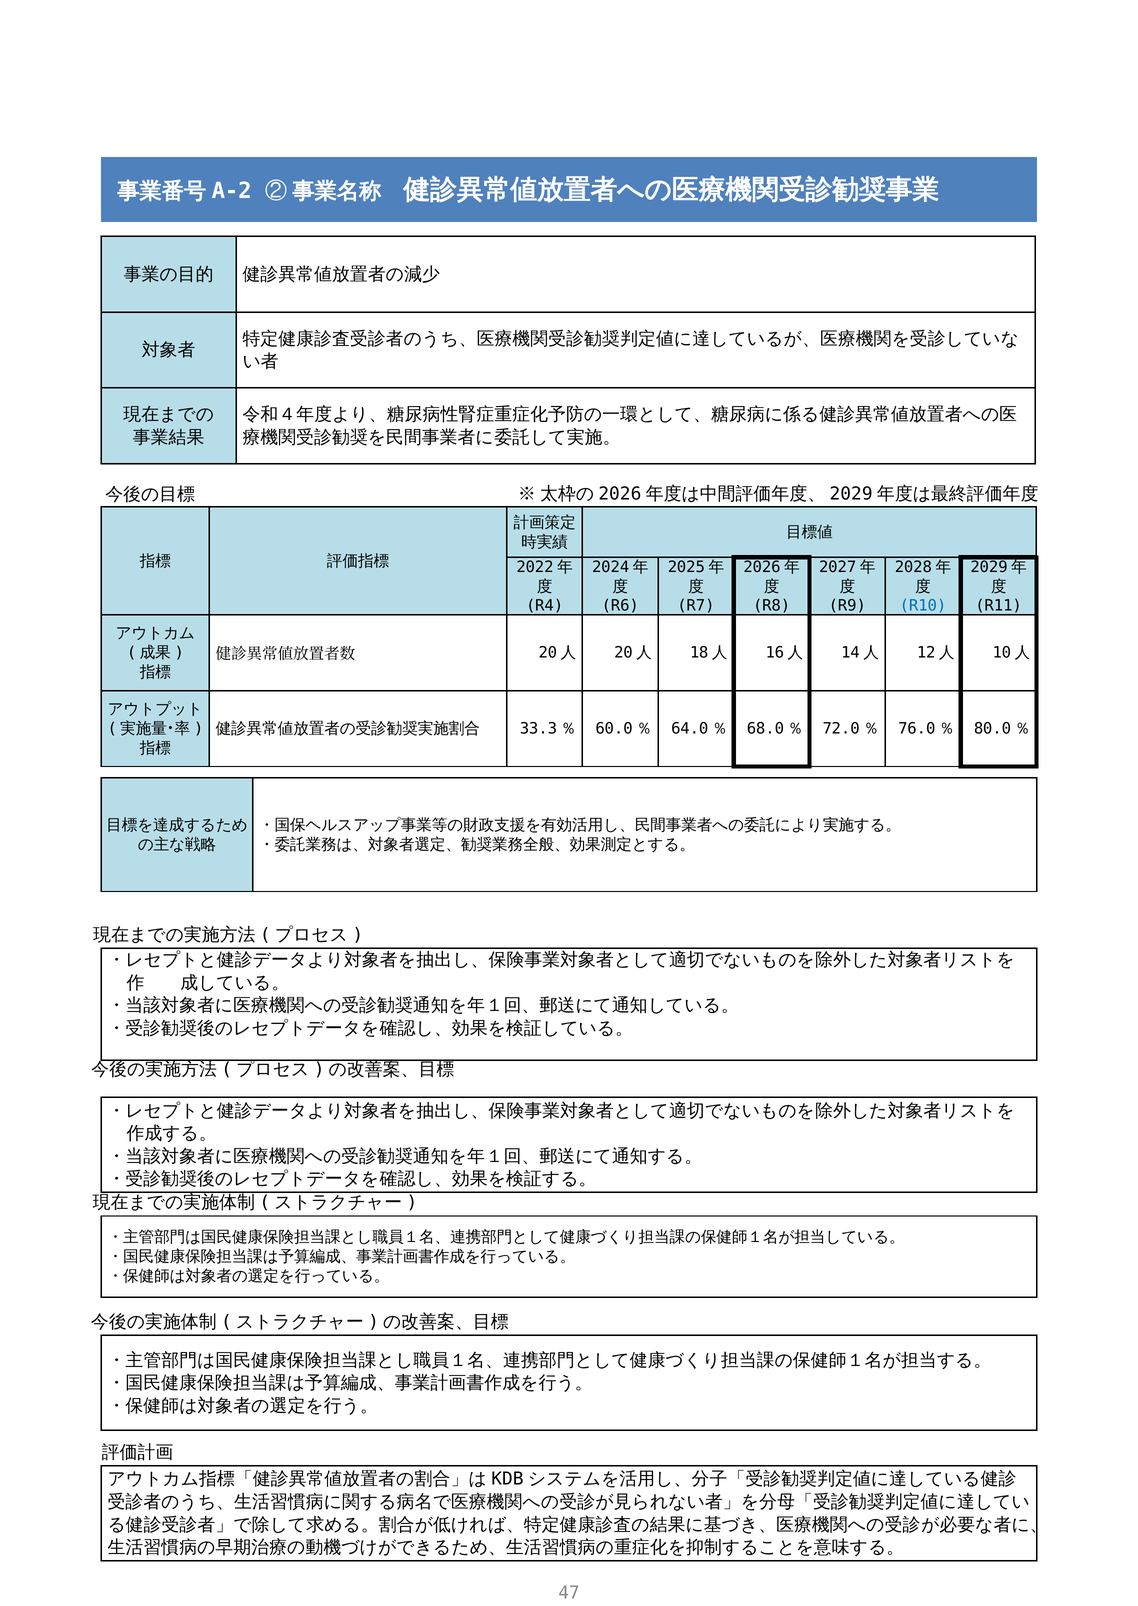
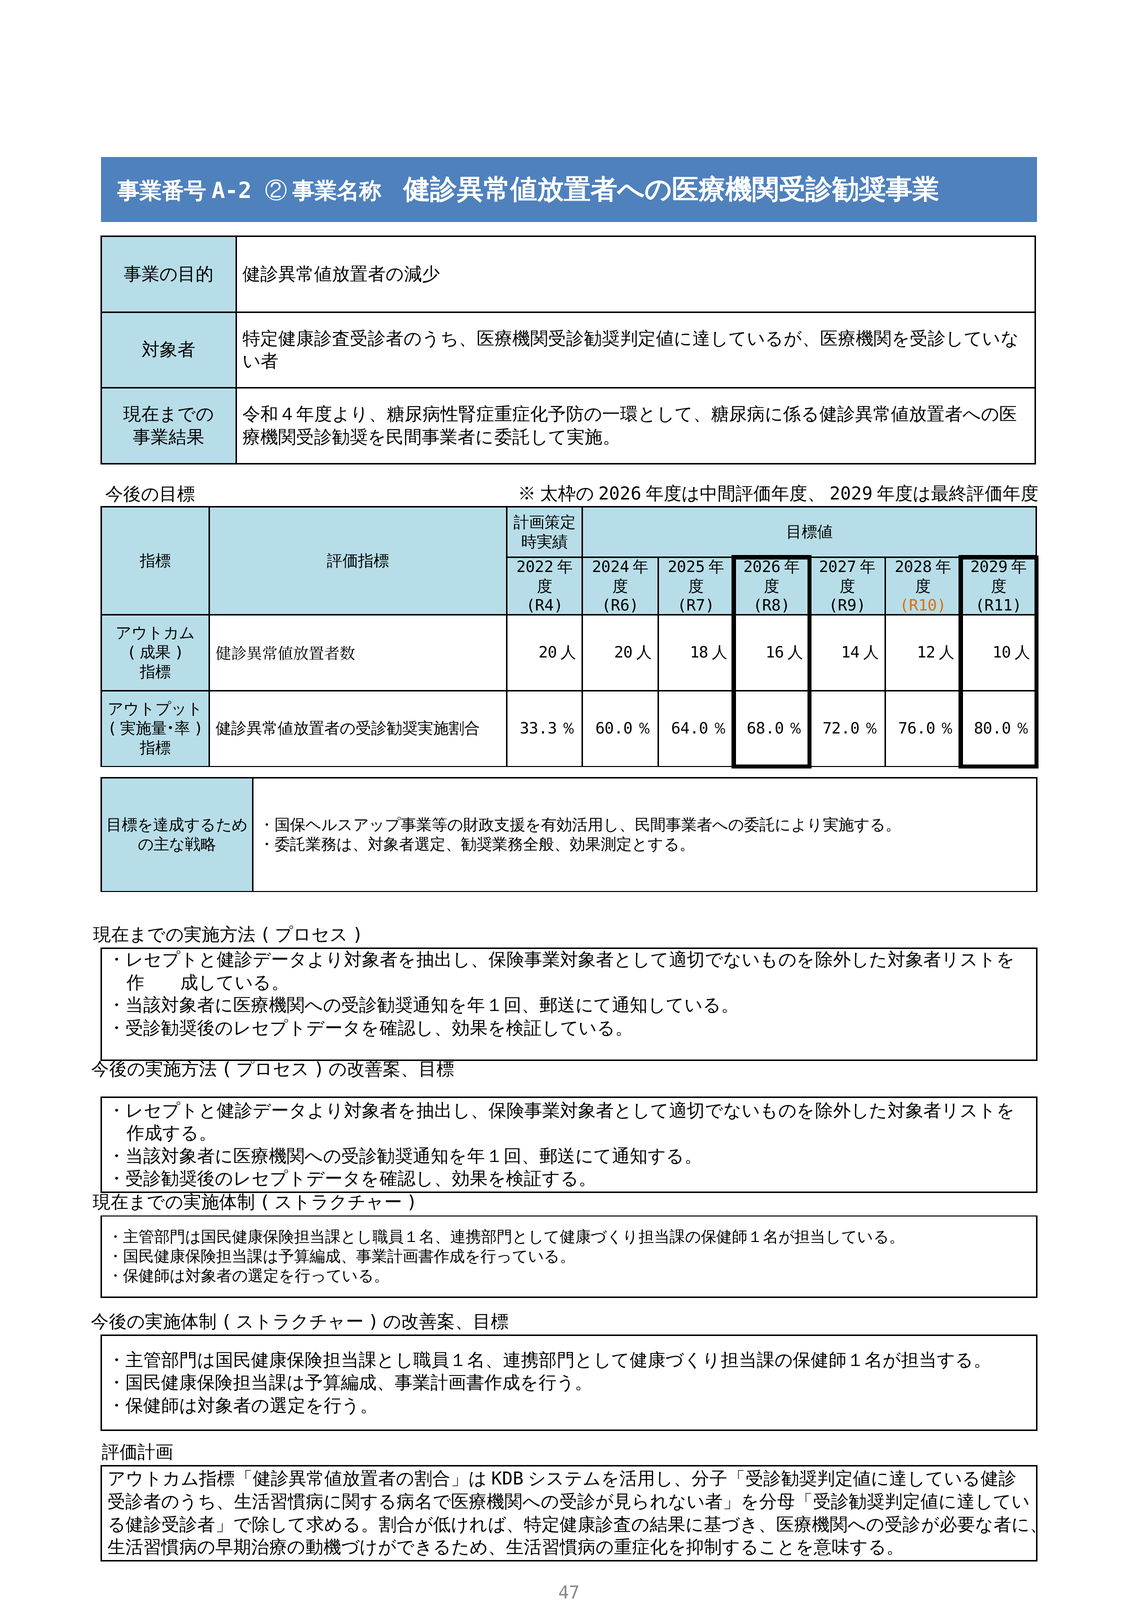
R10 colour: blue -> orange (923, 606)
